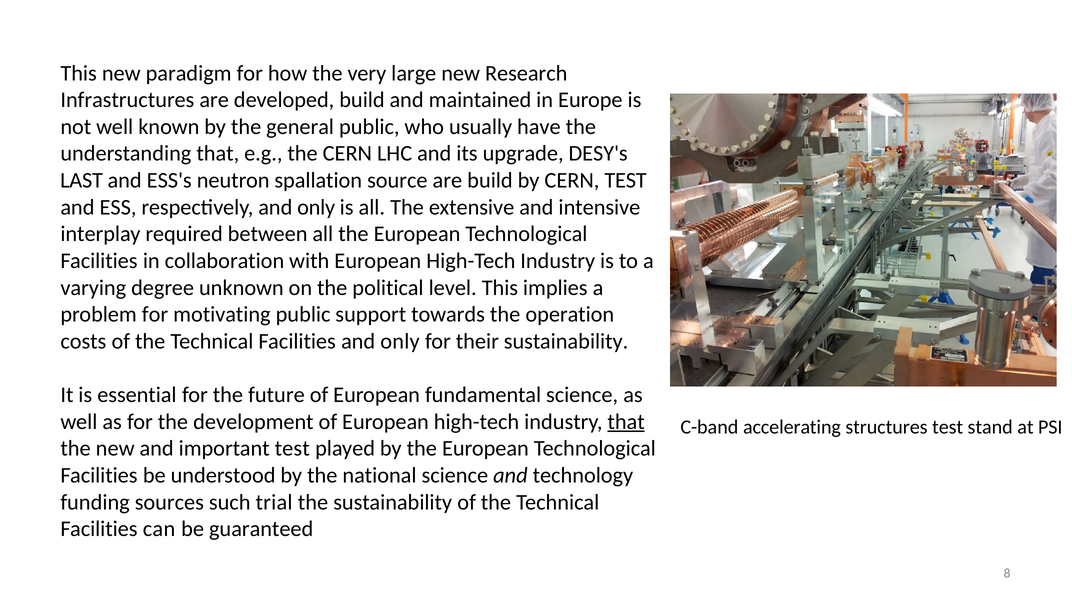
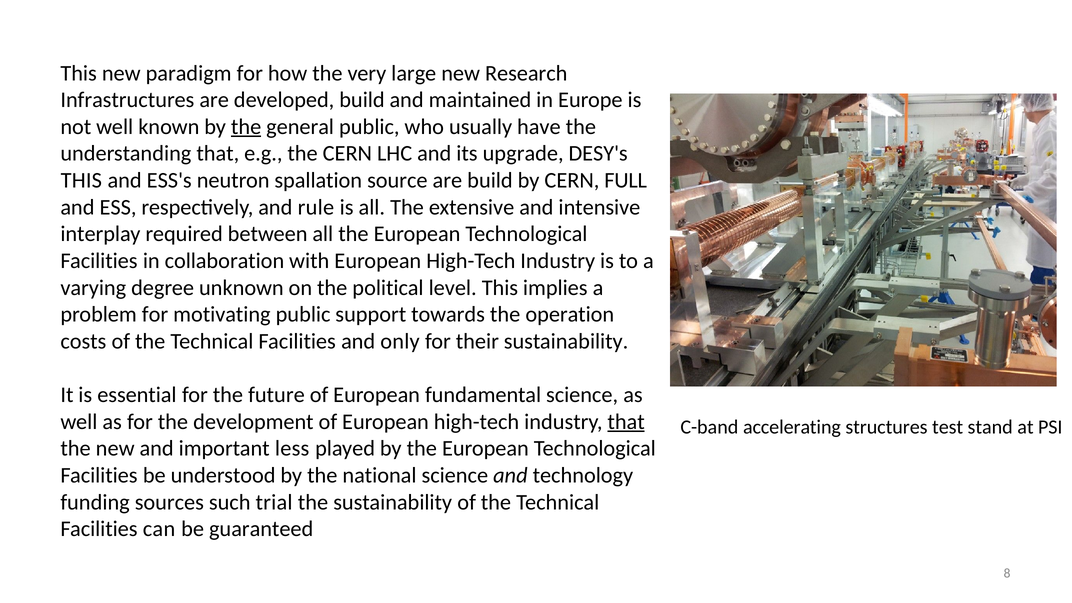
the underline: none -> present (246, 127)
LAST: LAST -> THIS (81, 180)
CERN TEST: TEST -> FULL (626, 180)
respectively and only: only -> rule (316, 207)
important test: test -> less (292, 449)
